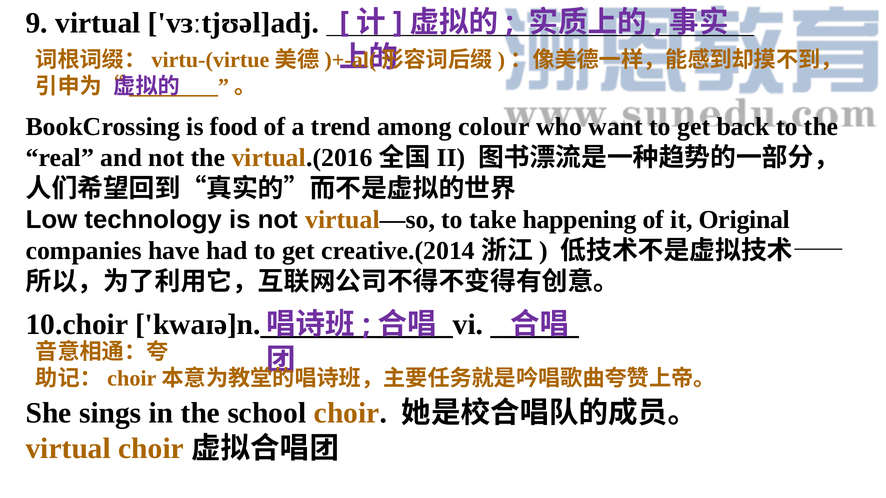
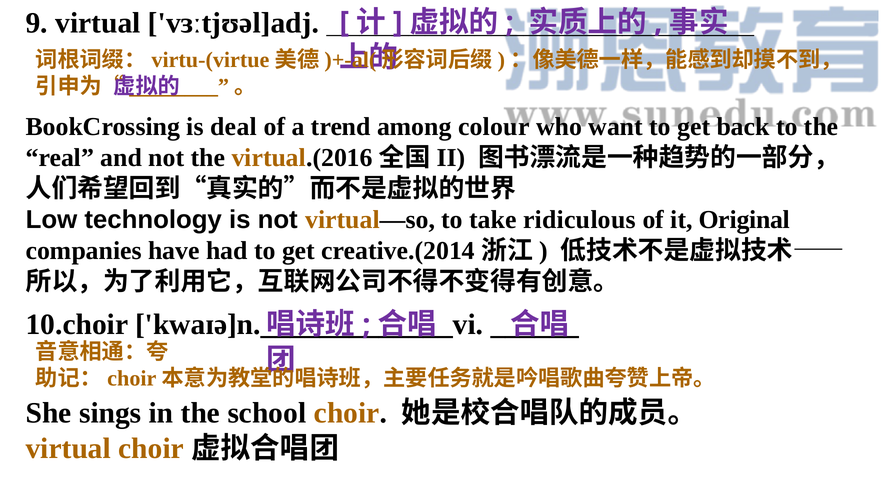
food: food -> deal (234, 127)
happening: happening -> ridiculous (579, 220)
